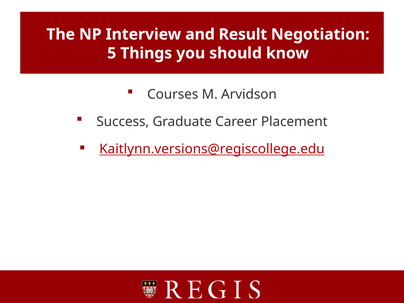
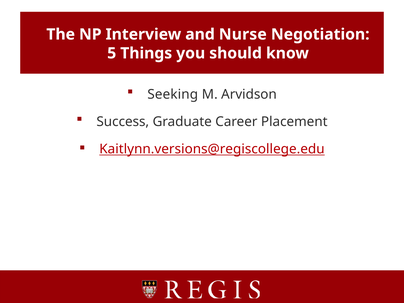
Result: Result -> Nurse (243, 34)
Courses: Courses -> Seeking (173, 94)
